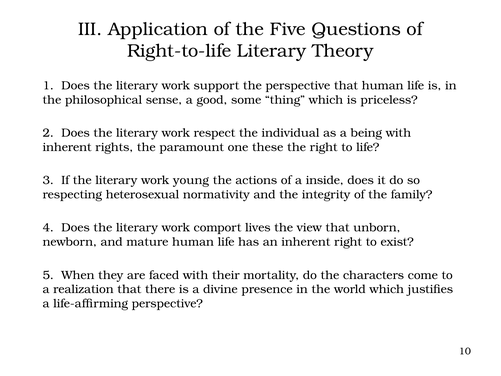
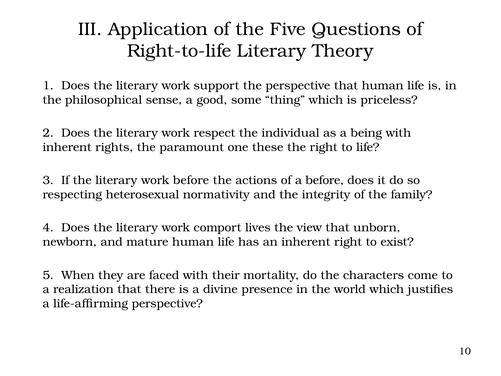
work young: young -> before (191, 180)
a inside: inside -> before (325, 180)
